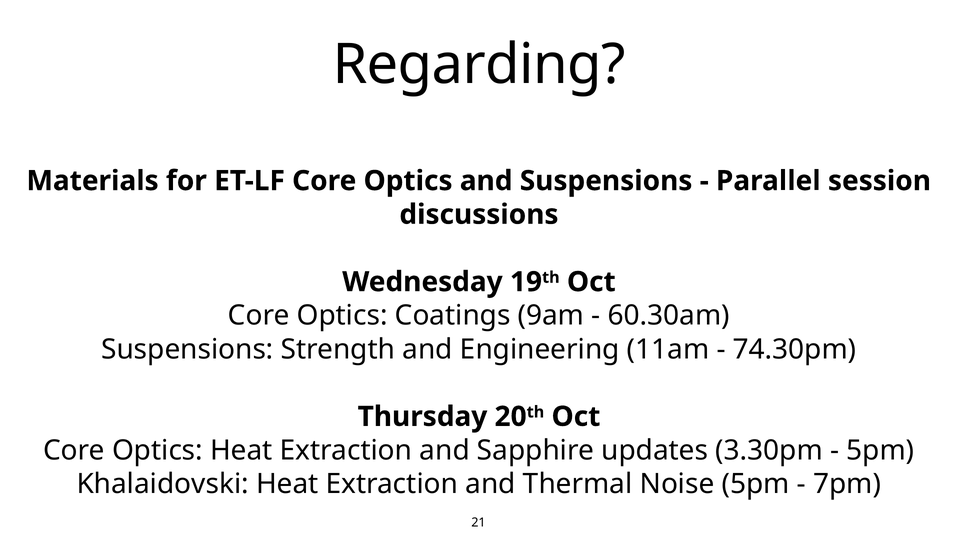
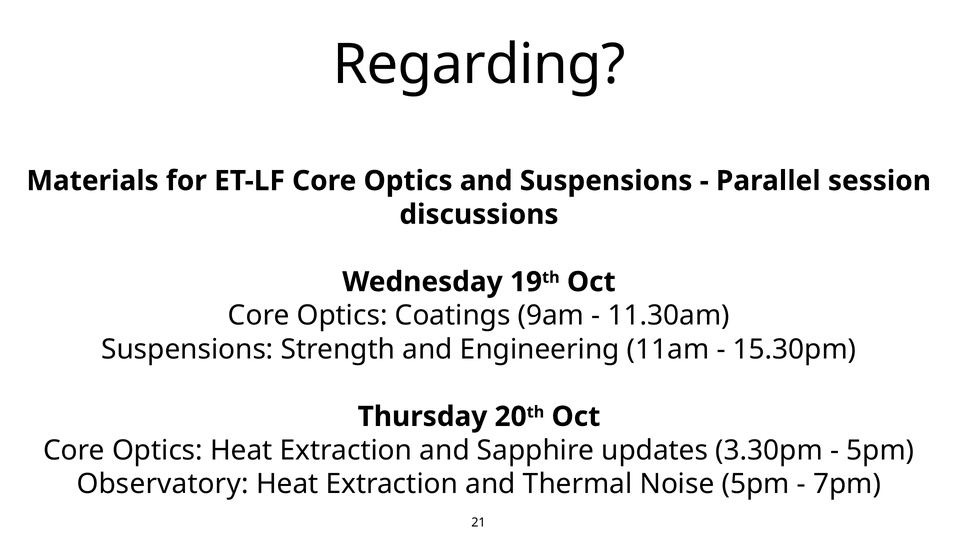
60.30am: 60.30am -> 11.30am (669, 316)
74.30pm: 74.30pm -> 15.30pm (795, 349)
Khalaidovski: Khalaidovski -> Observatory (163, 484)
